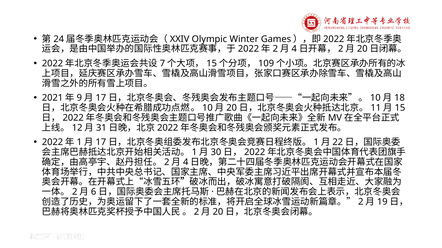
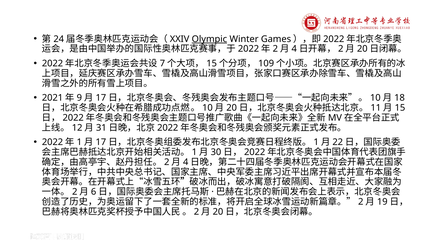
Olympic underline: none -> present (209, 39)
